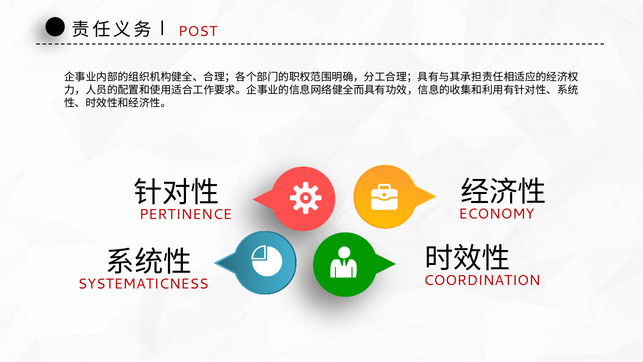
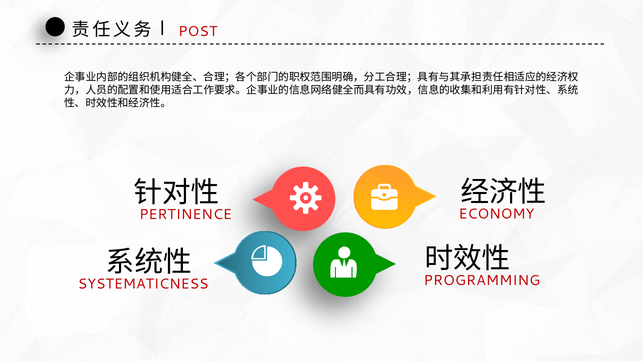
COORDINATION: COORDINATION -> PROGRAMMING (482, 281)
